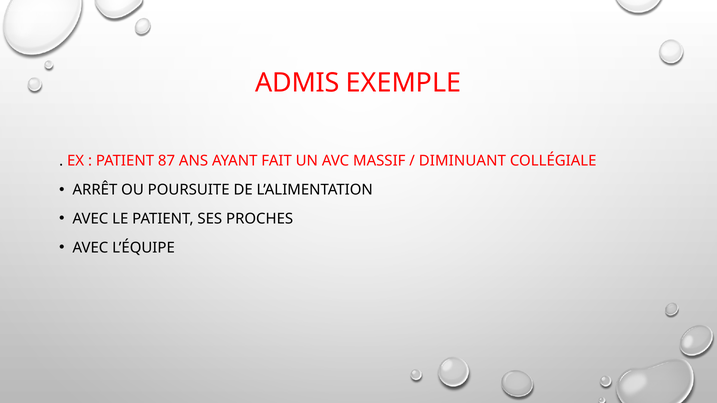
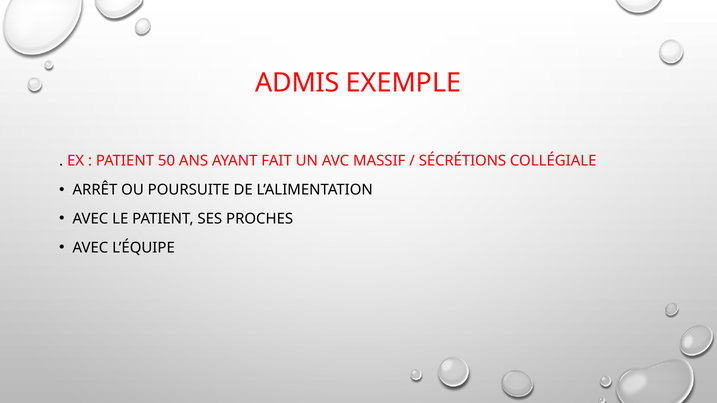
87: 87 -> 50 (167, 161)
DIMINUANT: DIMINUANT -> SÉCRÉTIONS (462, 161)
